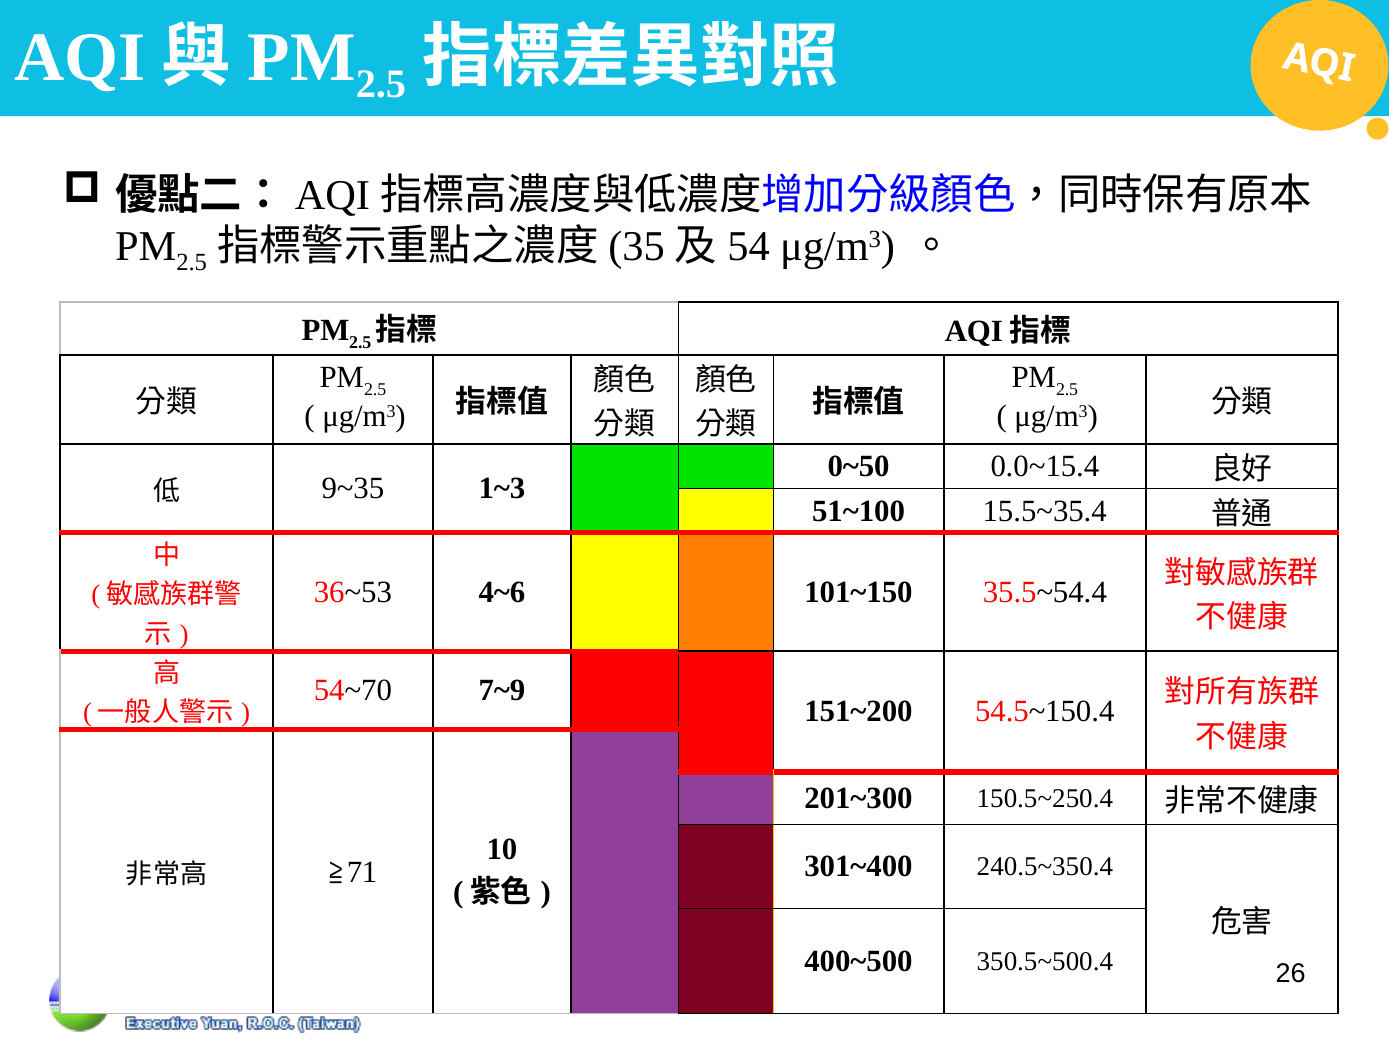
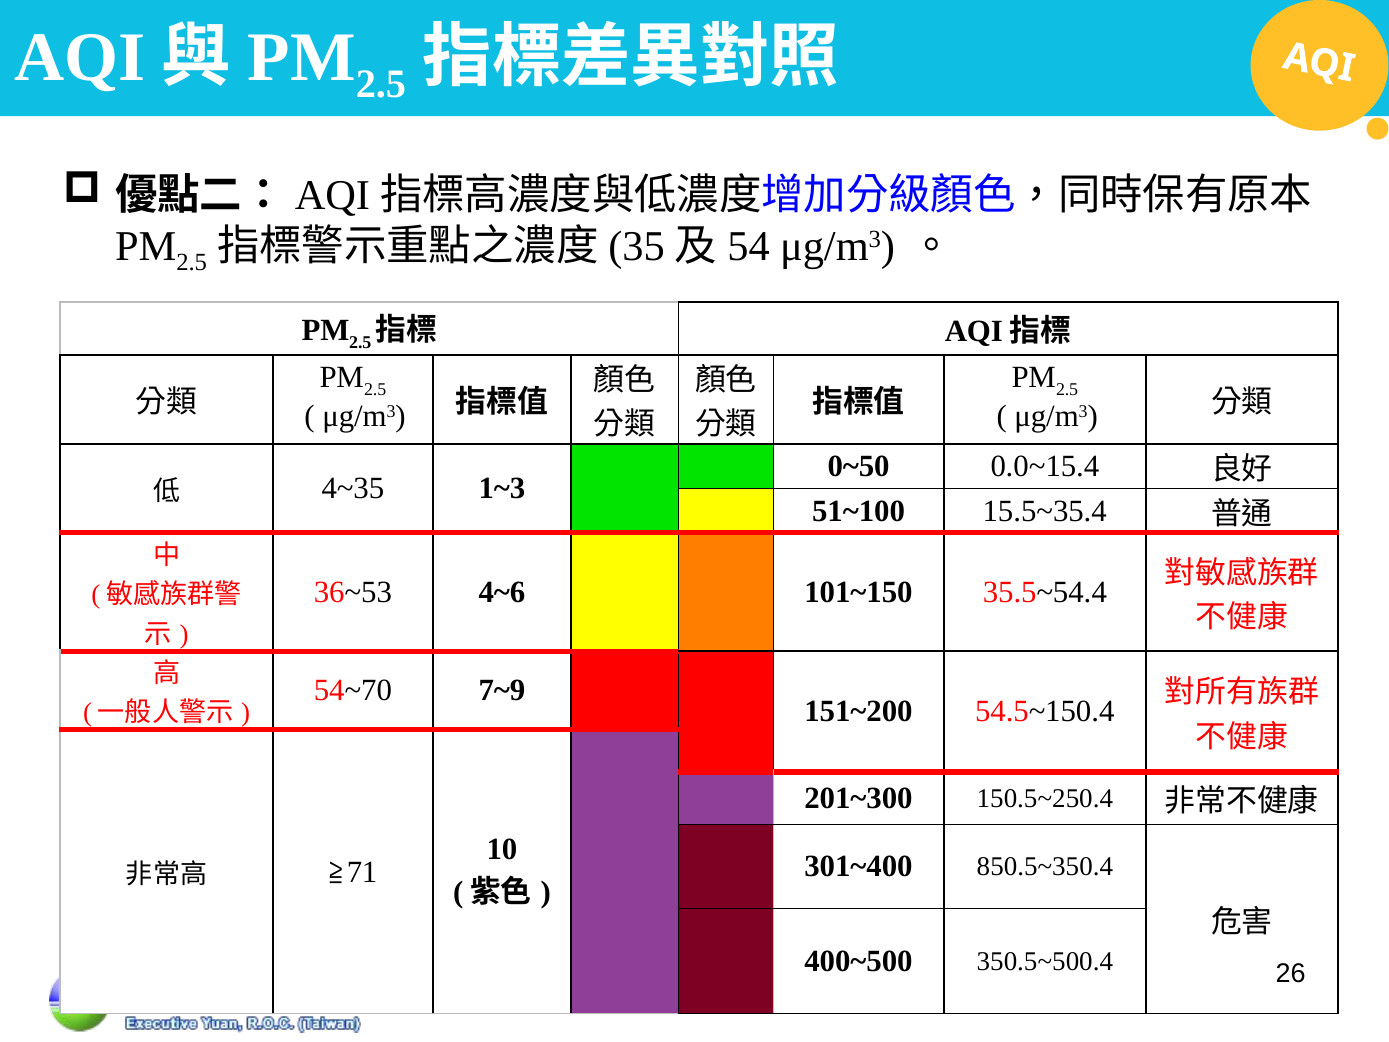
9~35: 9~35 -> 4~35 (353, 488)
240.5~350.4: 240.5~350.4 -> 850.5~350.4 (1045, 866)
